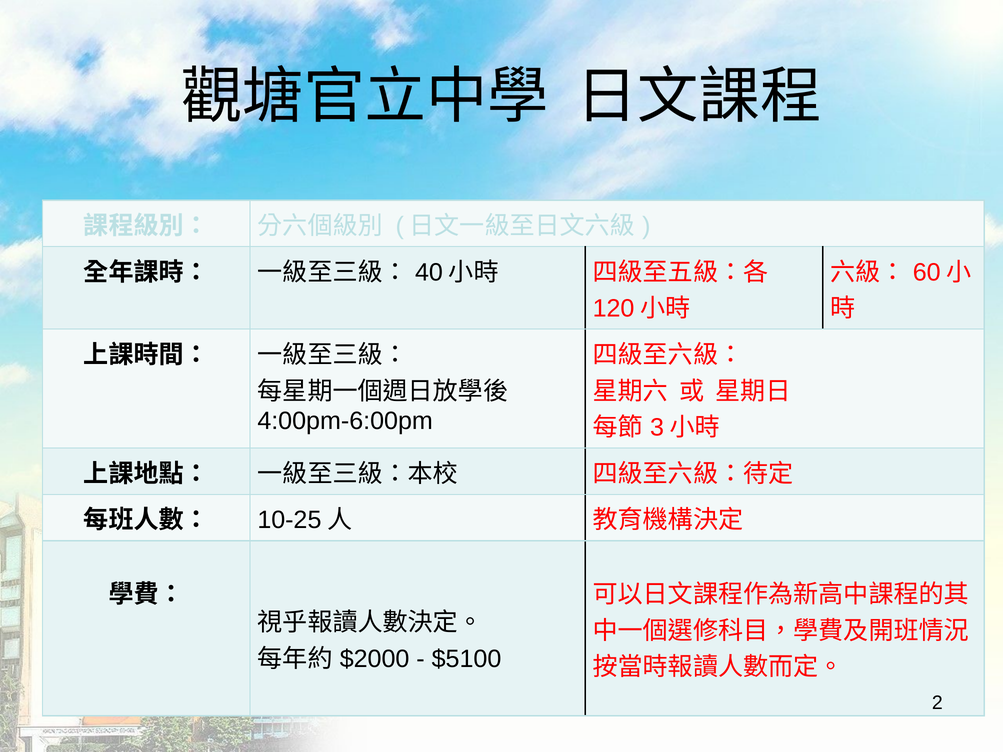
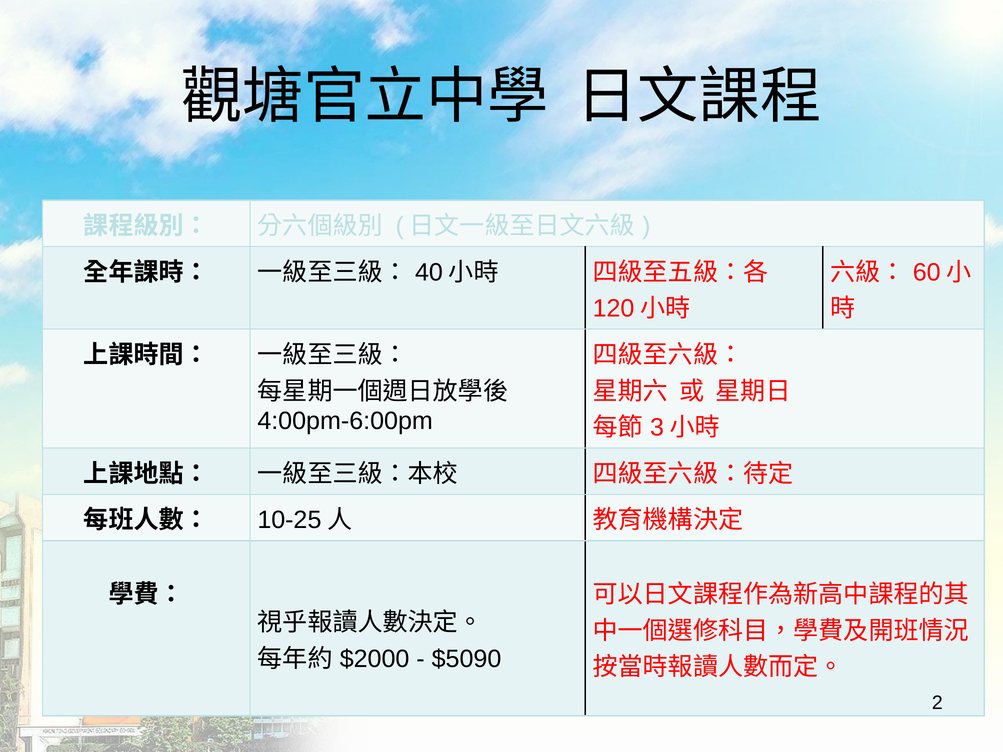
$5100: $5100 -> $5090 (467, 659)
